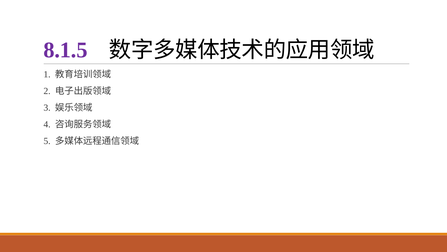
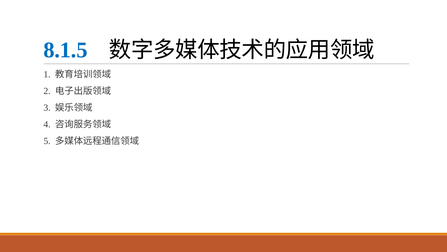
8.1.5 colour: purple -> blue (66, 50)
